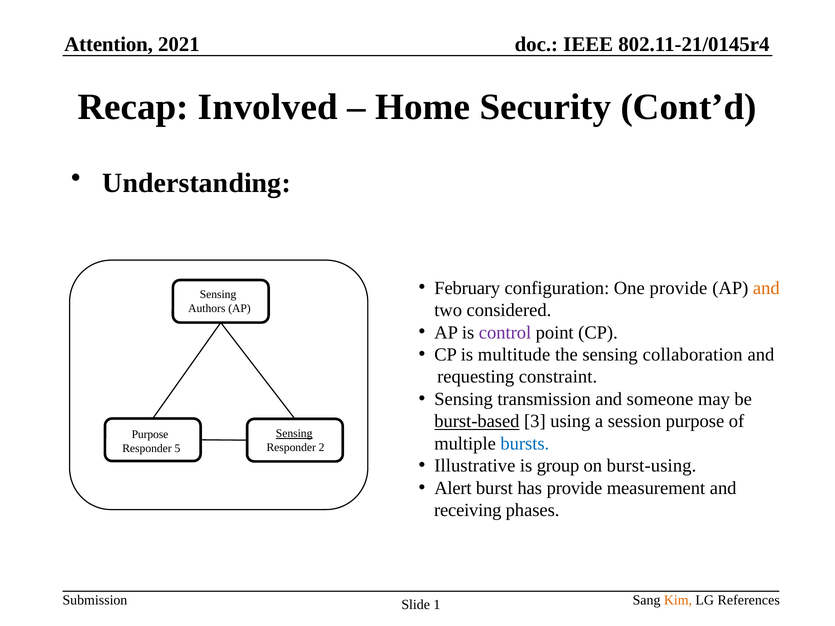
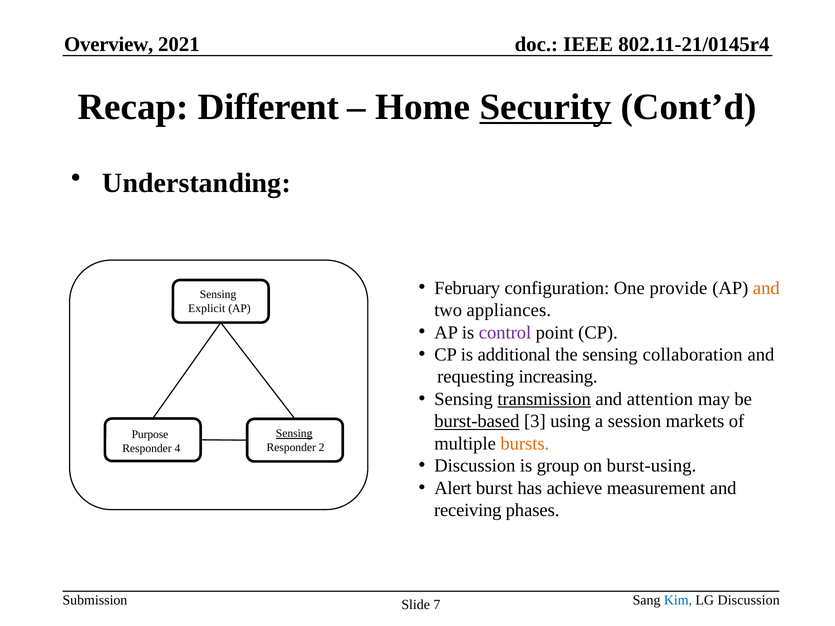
Attention: Attention -> Overview (109, 45)
Involved: Involved -> Different (268, 107)
Security underline: none -> present (545, 107)
considered: considered -> appliances (509, 310)
Authors: Authors -> Explicit (207, 308)
multitude: multitude -> additional (514, 355)
constraint: constraint -> increasing (558, 377)
transmission underline: none -> present (544, 399)
someone: someone -> attention (660, 399)
session purpose: purpose -> markets (695, 422)
bursts colour: blue -> orange (525, 444)
5: 5 -> 4 (177, 449)
Illustrative: Illustrative -> Discussion (475, 466)
has provide: provide -> achieve (574, 488)
Kim colour: orange -> blue (678, 601)
LG References: References -> Discussion (749, 601)
1: 1 -> 7 (437, 605)
